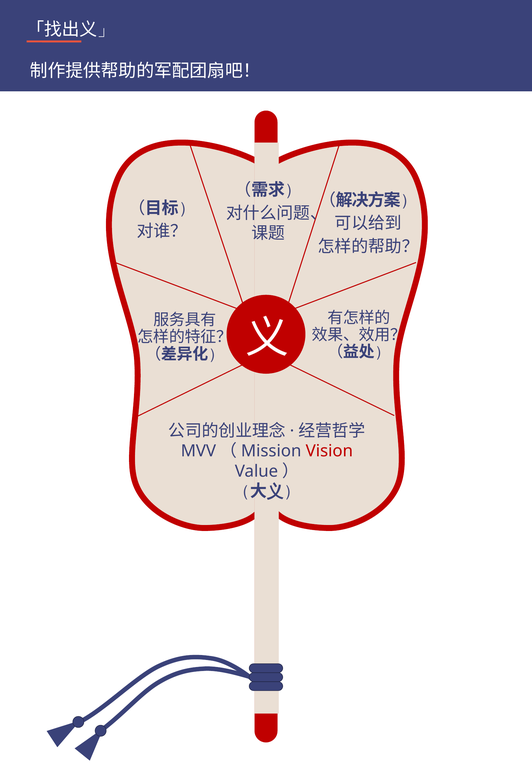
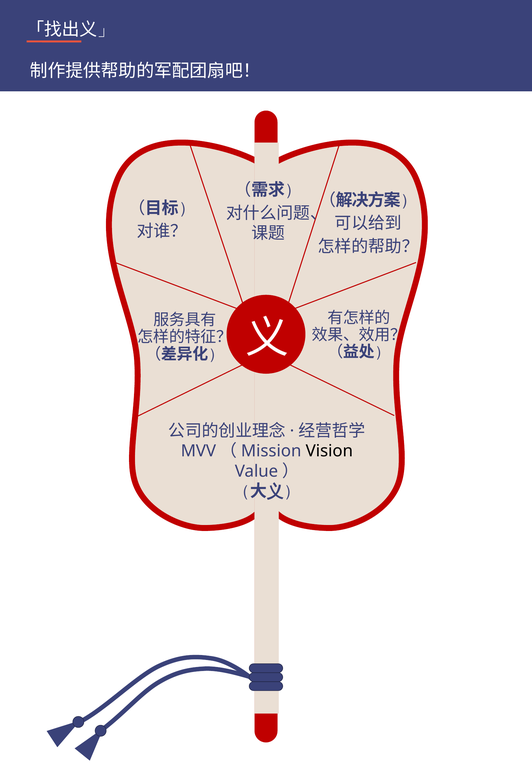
Vision colour: red -> black (329, 451)
